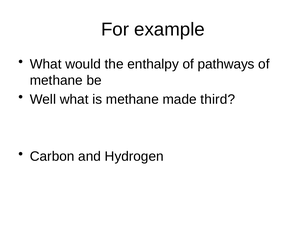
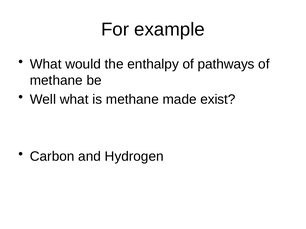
third: third -> exist (218, 100)
